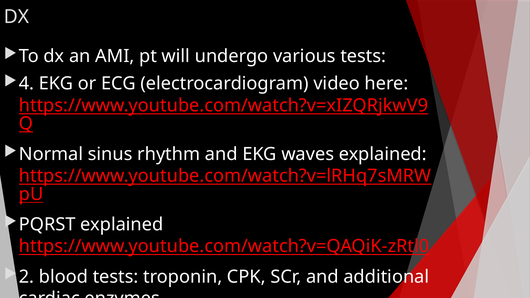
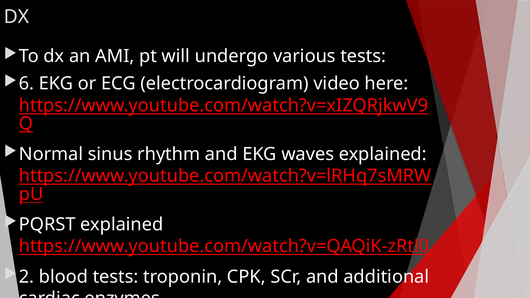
4: 4 -> 6 (27, 84)
